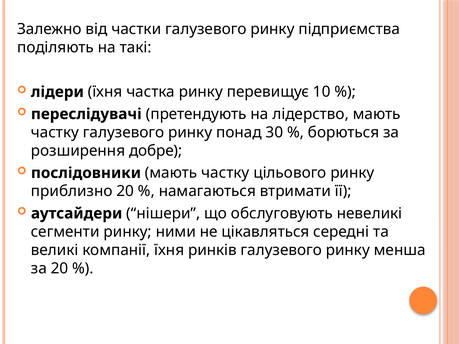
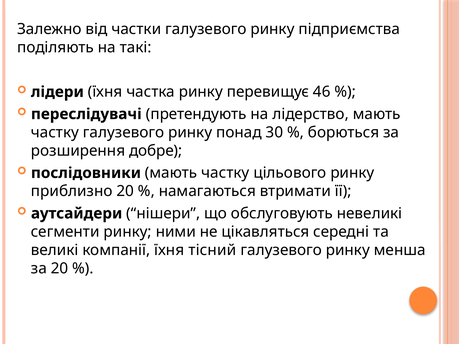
10: 10 -> 46 (322, 92)
ринків: ринків -> тісний (212, 250)
